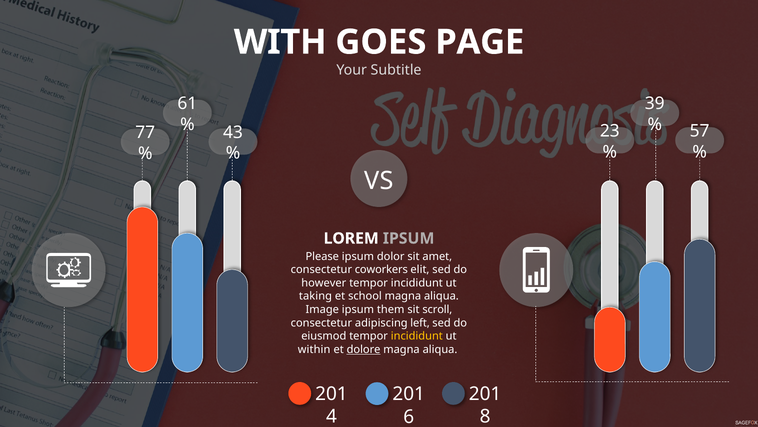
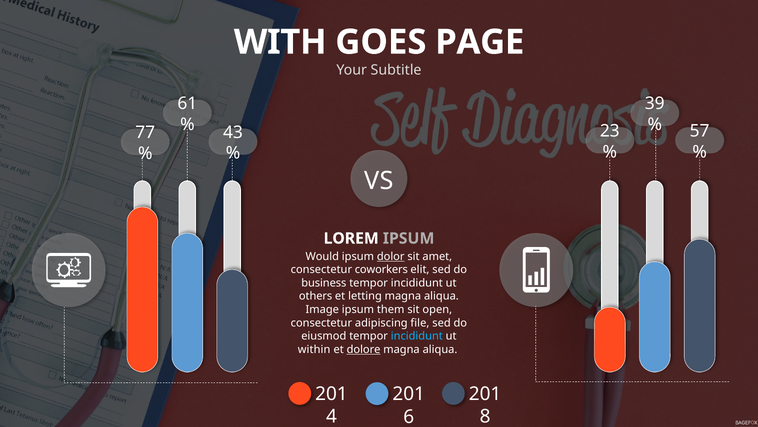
Please: Please -> Would (322, 256)
dolor underline: none -> present (391, 256)
however: however -> business (324, 283)
taking: taking -> others (316, 296)
school: school -> letting (365, 296)
scroll: scroll -> open (437, 309)
left: left -> file (420, 322)
incididunt colour: yellow -> light blue (417, 336)
